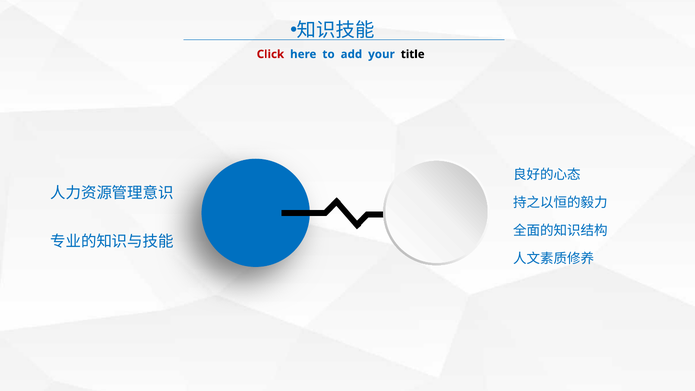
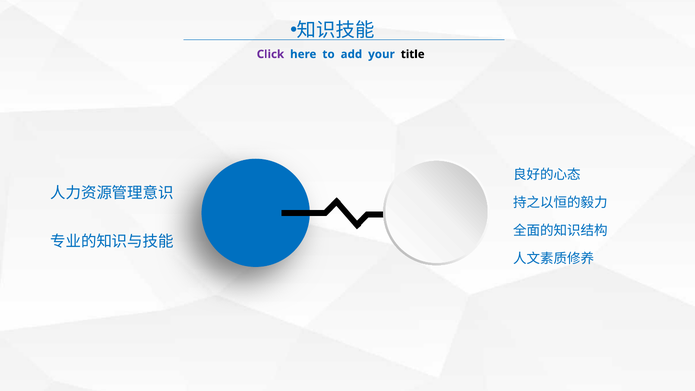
Click colour: red -> purple (270, 54)
